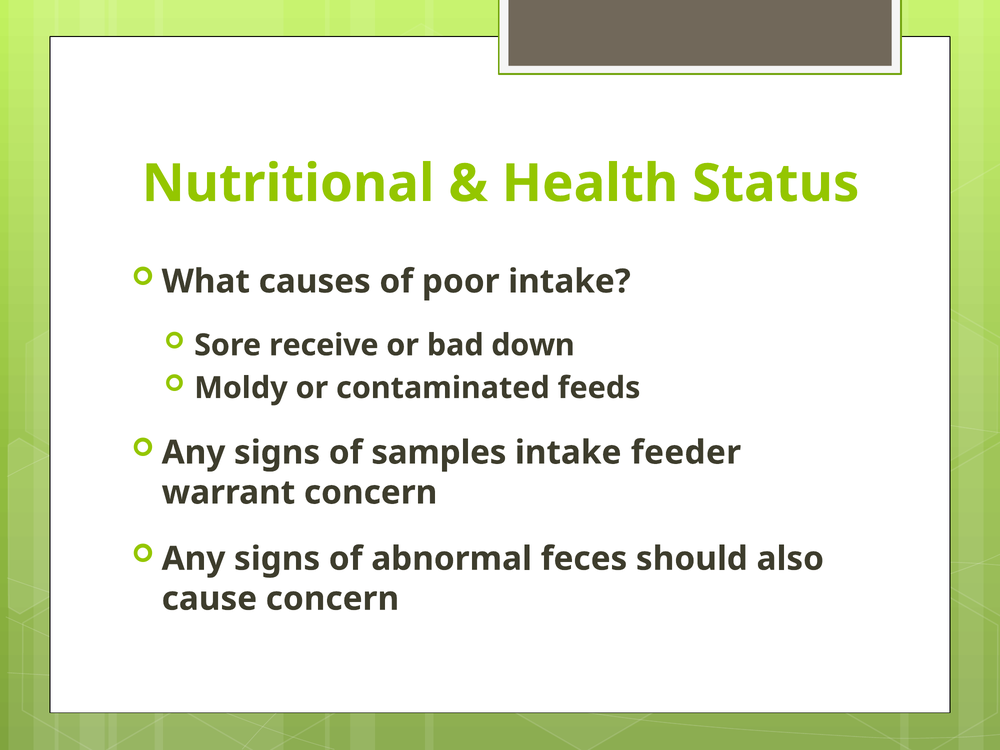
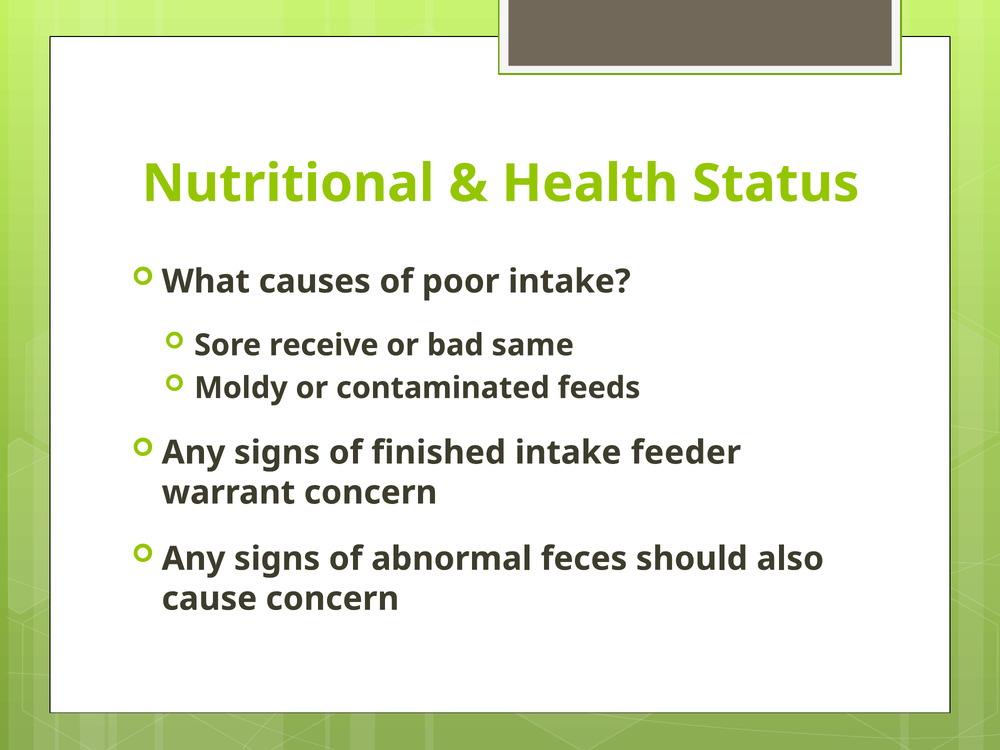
down: down -> same (533, 345)
samples: samples -> finished (439, 453)
